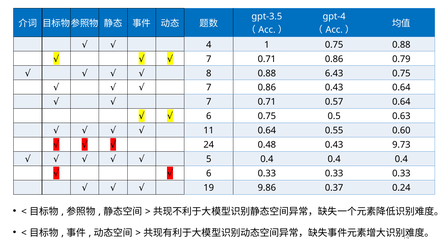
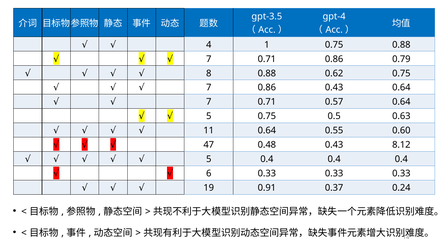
6.43: 6.43 -> 0.62 (334, 73)
6: 6 -> 5 (209, 116)
24: 24 -> 47 (209, 145)
9.73: 9.73 -> 8.12 (401, 145)
9.86: 9.86 -> 0.91 (267, 188)
